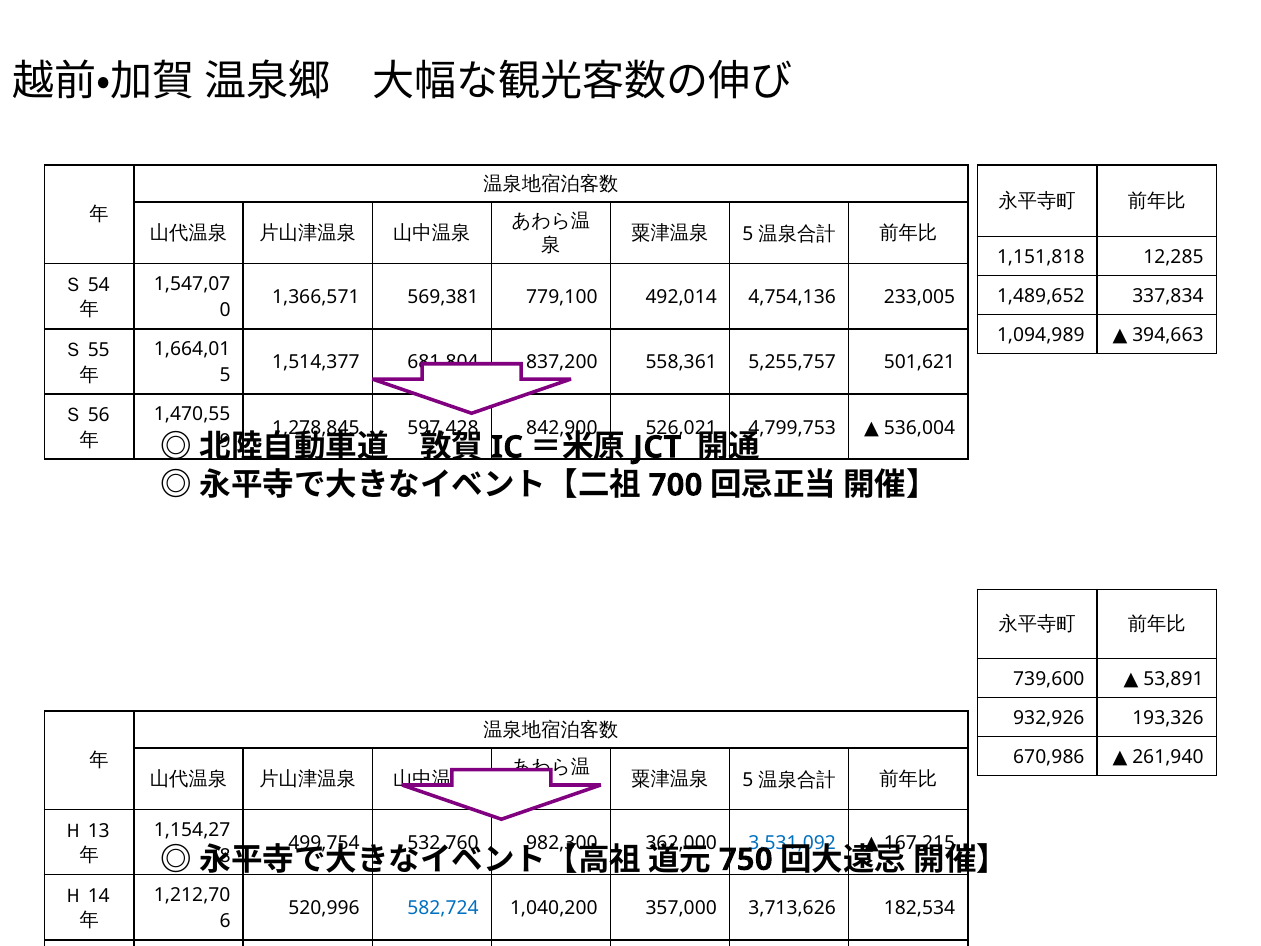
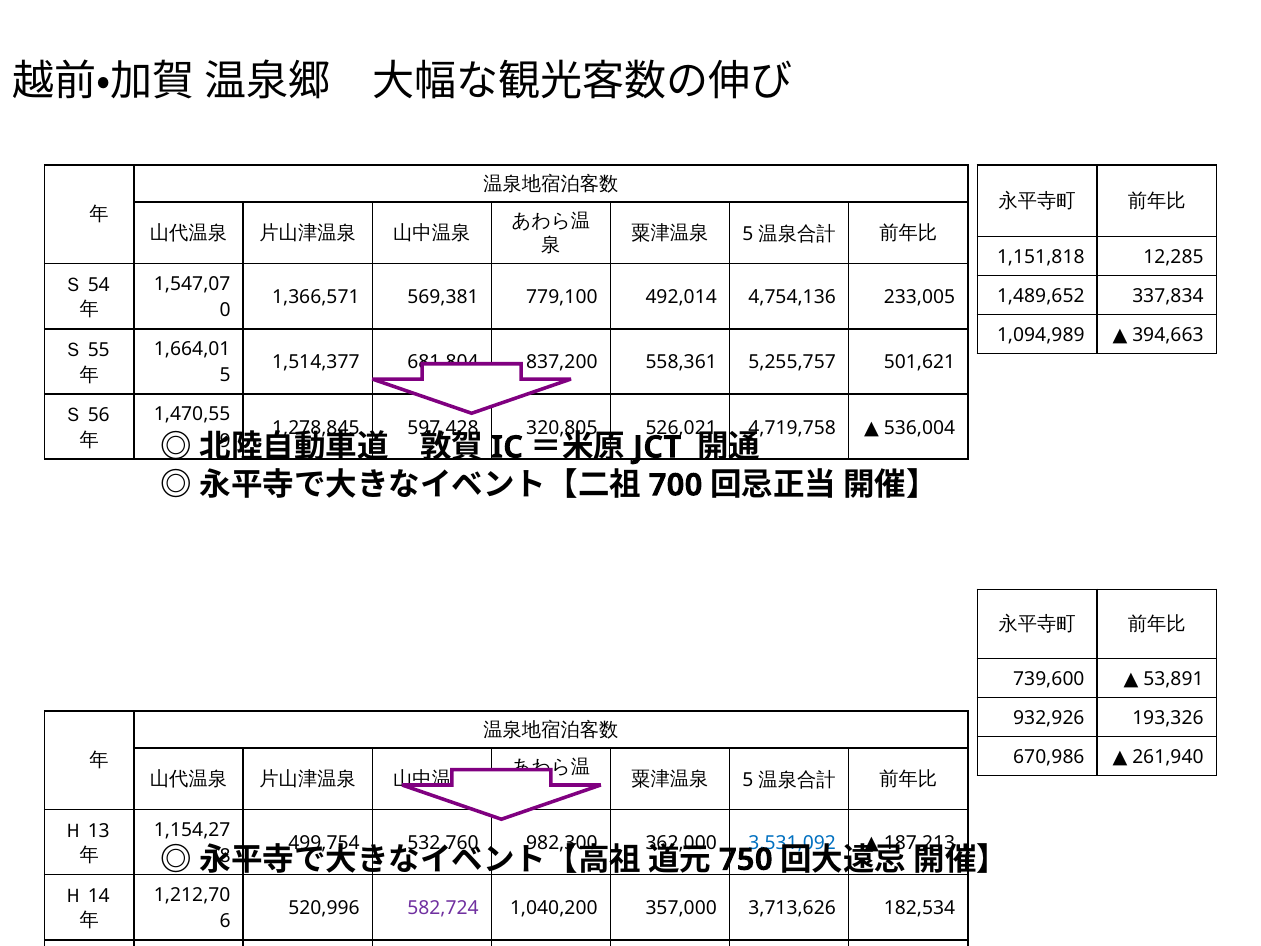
842,900: 842,900 -> 320,805 (562, 428)
4,799,753: 4,799,753 -> 4,719,758 (792, 428)
167,215: 167,215 -> 187,213 (920, 843)
582,724 colour: blue -> purple (443, 908)
